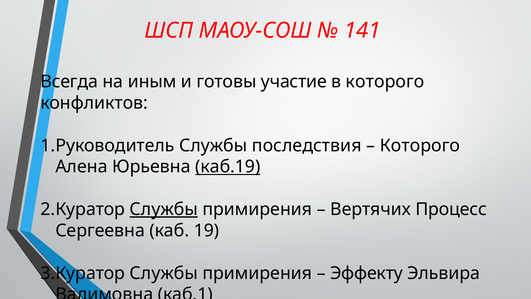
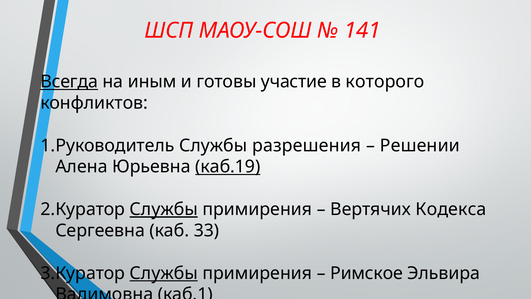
Всегда underline: none -> present (69, 82)
последствия: последствия -> разрешения (307, 145)
Которого: Которого -> Решении (420, 145)
Процесс: Процесс -> Кодекса (451, 209)
19: 19 -> 33 (207, 230)
Службы underline: none -> present (164, 273)
Эффекту: Эффекту -> Римское (366, 273)
